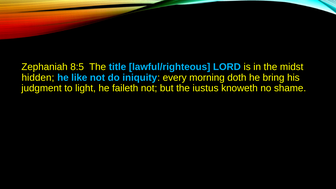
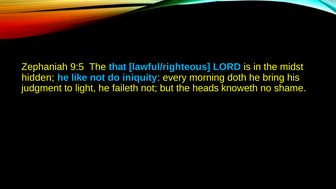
8:5: 8:5 -> 9:5 (77, 67)
title: title -> that (118, 67)
iustus: iustus -> heads (206, 88)
